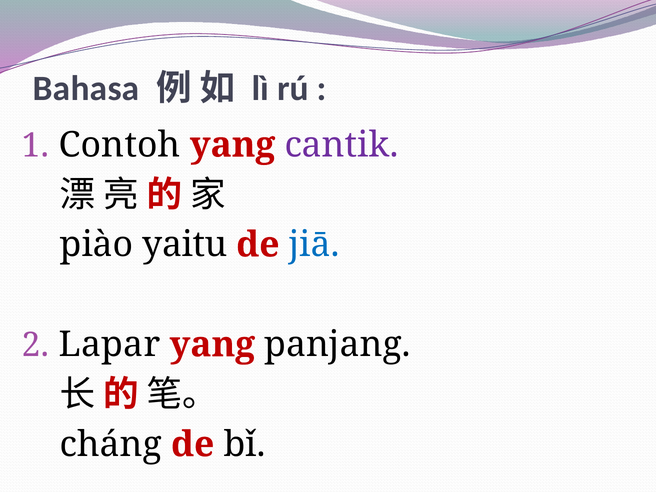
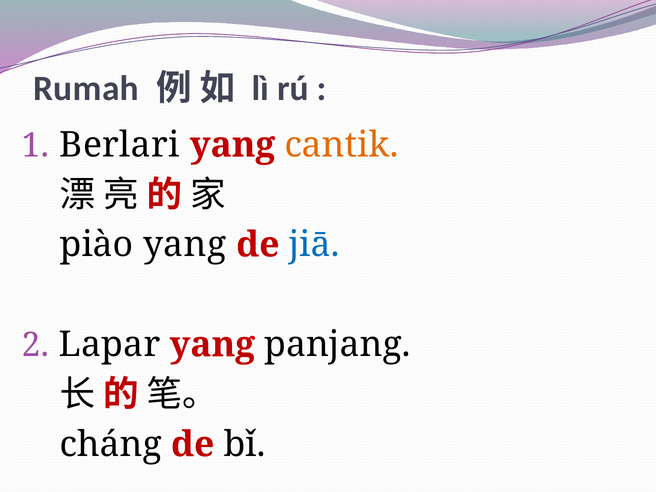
Bahasa: Bahasa -> Rumah (86, 89)
Contoh: Contoh -> Berlari (120, 145)
cantik colour: purple -> orange (341, 145)
piào yaitu: yaitu -> yang (185, 245)
